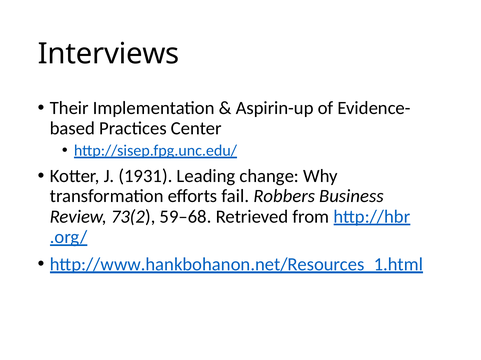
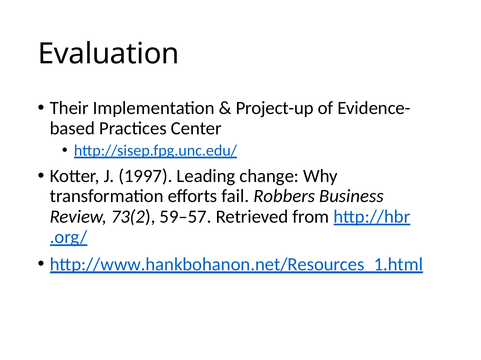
Interviews: Interviews -> Evaluation (109, 54)
Aspirin-up: Aspirin-up -> Project-up (275, 108)
1931: 1931 -> 1997 (145, 176)
59–68: 59–68 -> 59–57 (186, 217)
